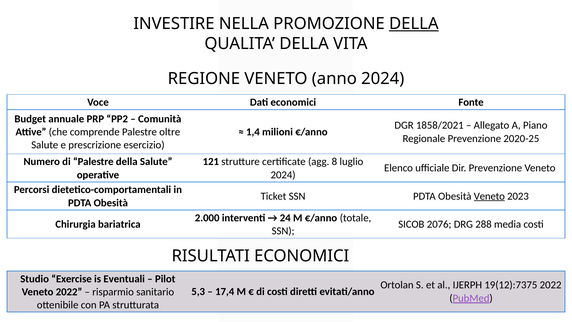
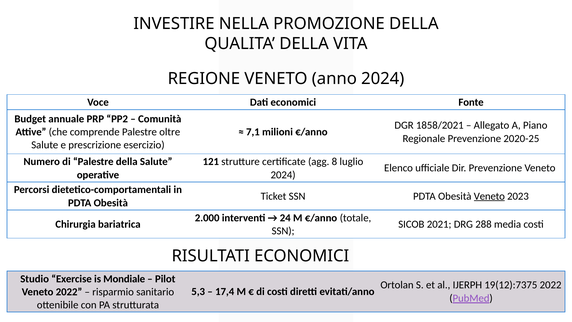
DELLA underline: present -> none (414, 24)
1,4: 1,4 -> 7,1 (253, 132)
2076: 2076 -> 2021 (439, 224)
Eventuali: Eventuali -> Mondiale (124, 279)
